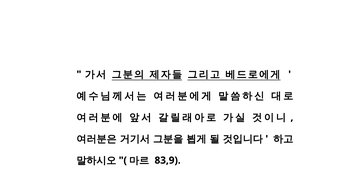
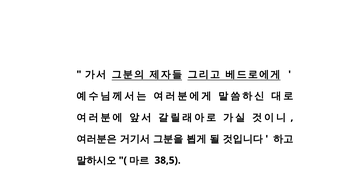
83,9: 83,9 -> 38,5 (168, 161)
